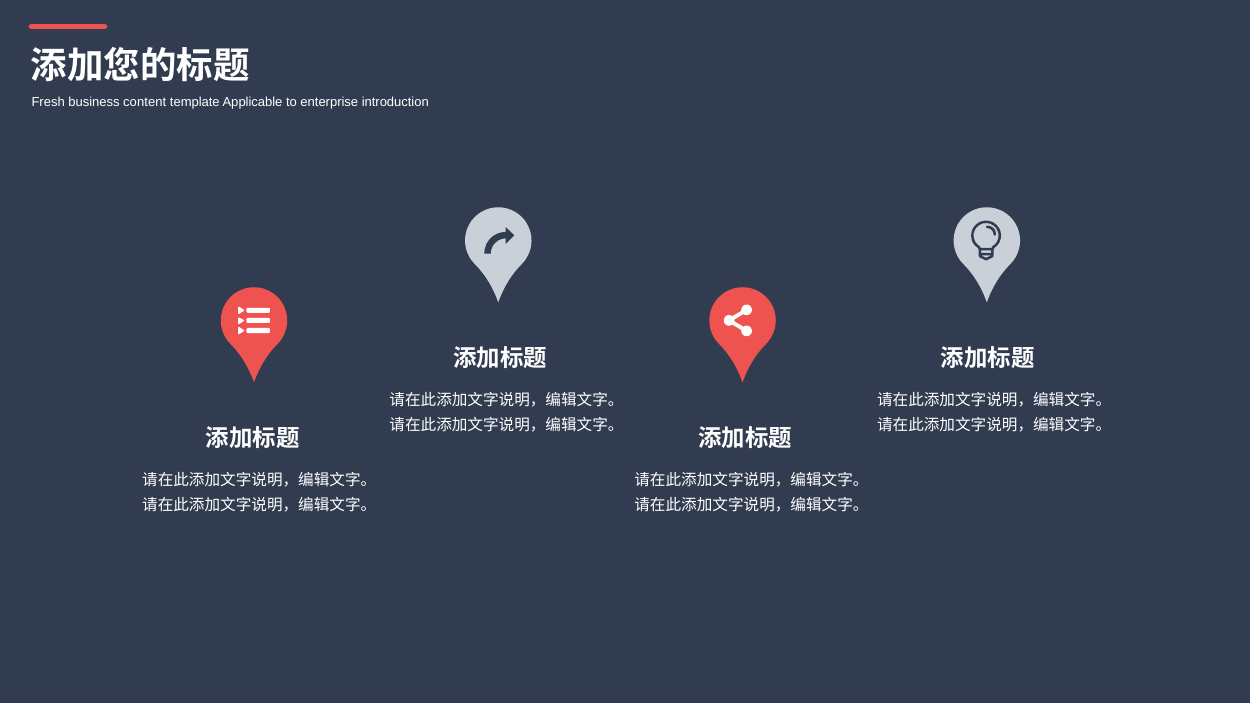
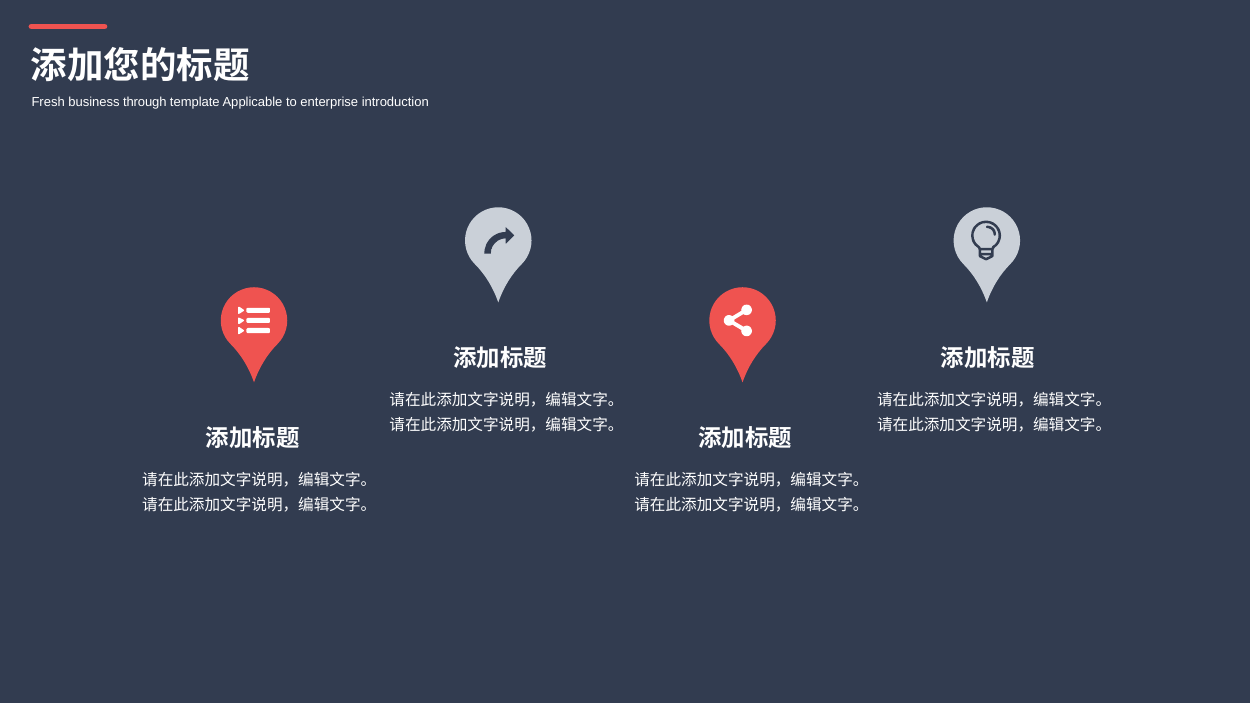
content: content -> through (145, 102)
